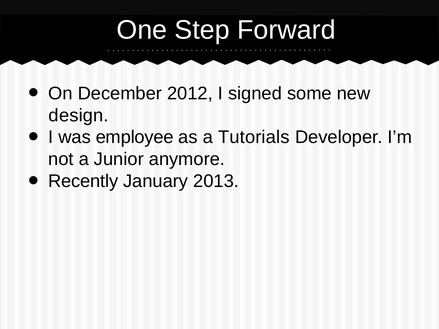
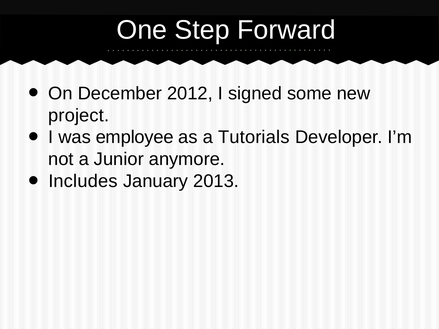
design: design -> project (79, 115)
Recently: Recently -> Includes (83, 181)
